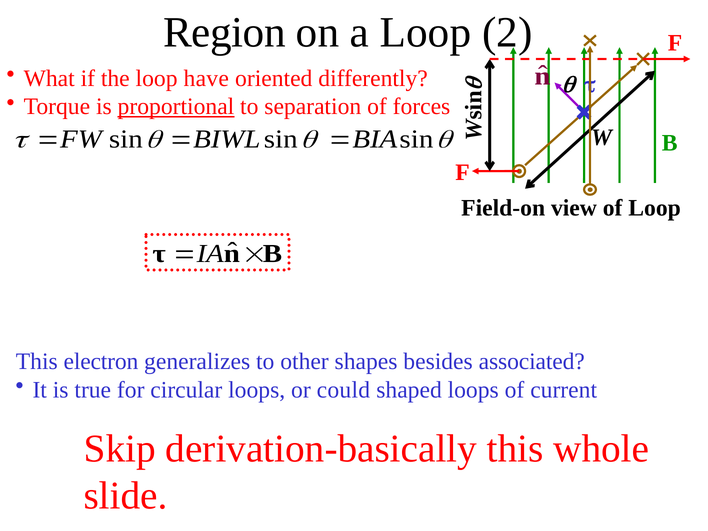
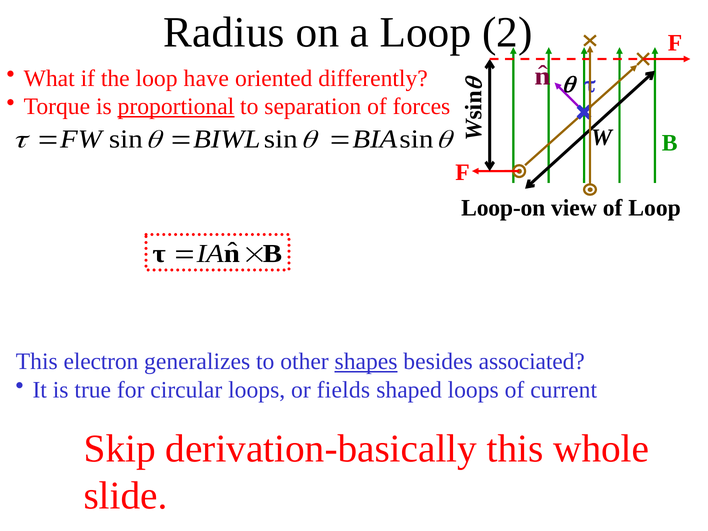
Region: Region -> Radius (224, 32)
Field-on: Field-on -> Loop-on (503, 208)
shapes underline: none -> present (366, 361)
could: could -> fields (343, 390)
